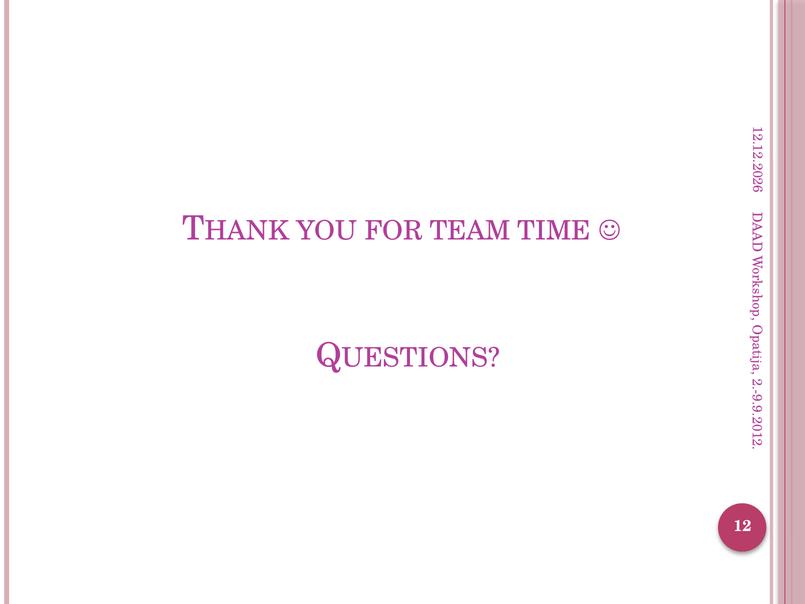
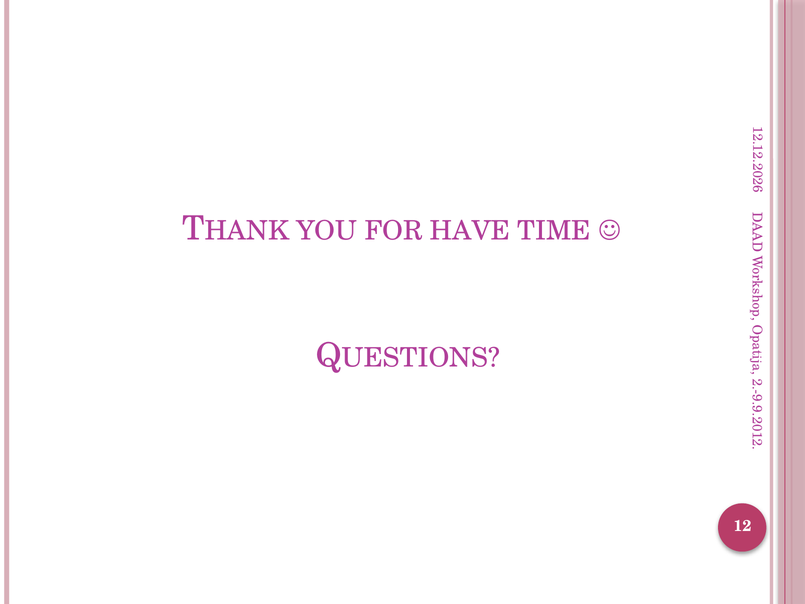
TEAM: TEAM -> HAVE (470, 231)
